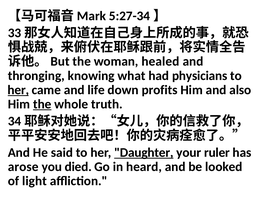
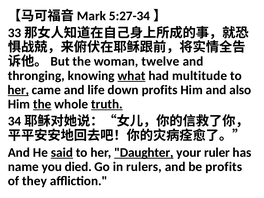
healed: healed -> twelve (160, 61)
what underline: none -> present (131, 76)
physicians: physicians -> multitude (200, 76)
truth underline: none -> present (107, 104)
said underline: none -> present (62, 152)
arose: arose -> name (23, 167)
heard: heard -> rulers (144, 167)
be looked: looked -> profits (224, 167)
light: light -> they (34, 181)
